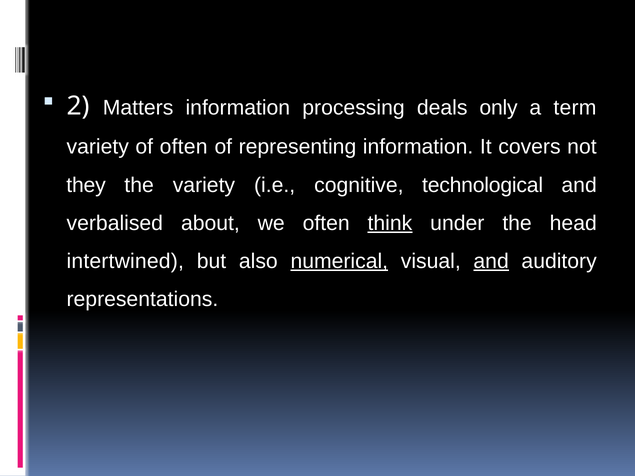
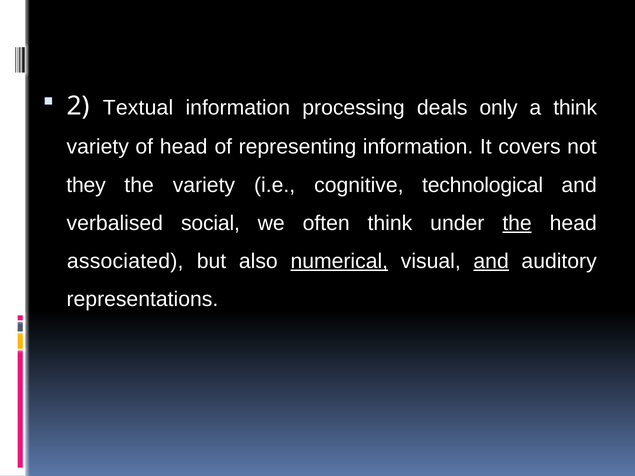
Matters: Matters -> Textual (138, 108)
a term: term -> think (575, 108)
of often: often -> head (184, 147)
about: about -> social (210, 223)
think underline: present -> none (390, 223)
the underline: none -> present (517, 223)
intertwined: intertwined -> associated (125, 261)
